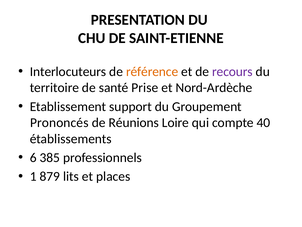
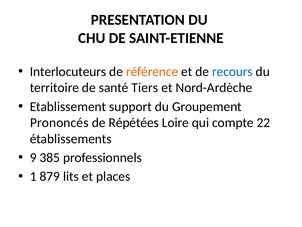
recours colour: purple -> blue (232, 71)
Prise: Prise -> Tiers (145, 88)
Réunions: Réunions -> Répétées (134, 122)
40: 40 -> 22 (263, 122)
6: 6 -> 9 (33, 157)
